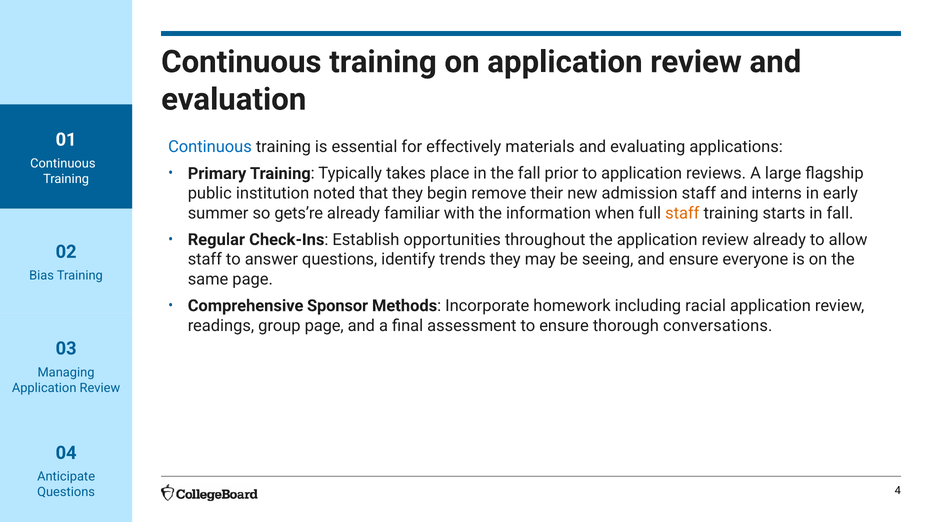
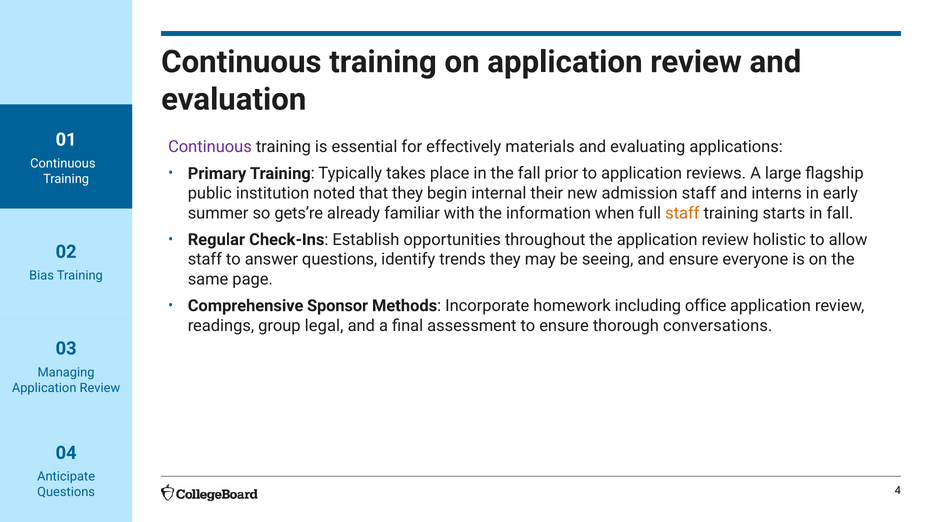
Continuous colour: blue -> purple (210, 147)
remove: remove -> internal (499, 193)
review already: already -> holistic (779, 240)
racial: racial -> office (706, 306)
group page: page -> legal (324, 326)
